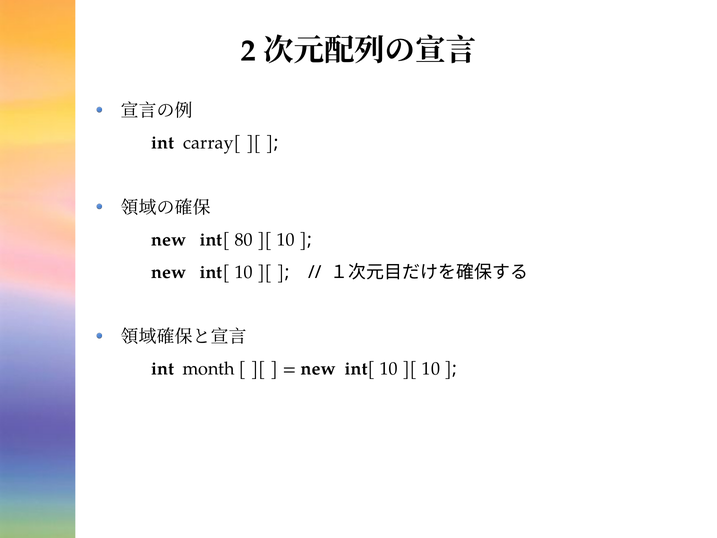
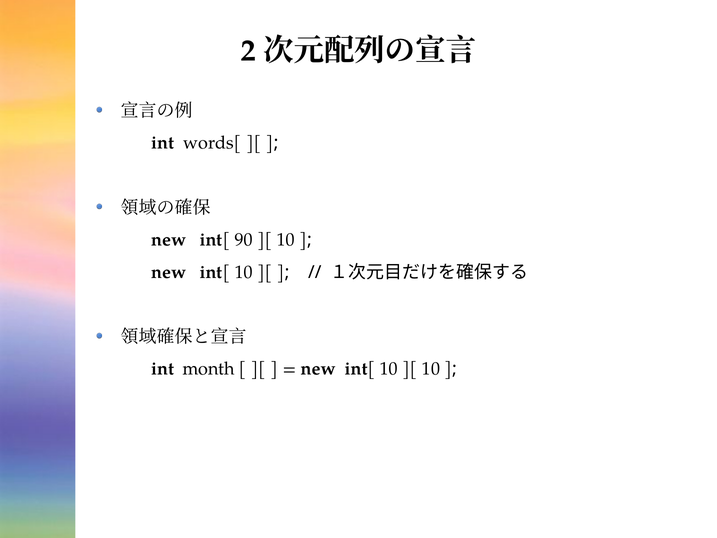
carray[: carray[ -> words[ (212, 143)
80: 80 -> 90 (244, 240)
